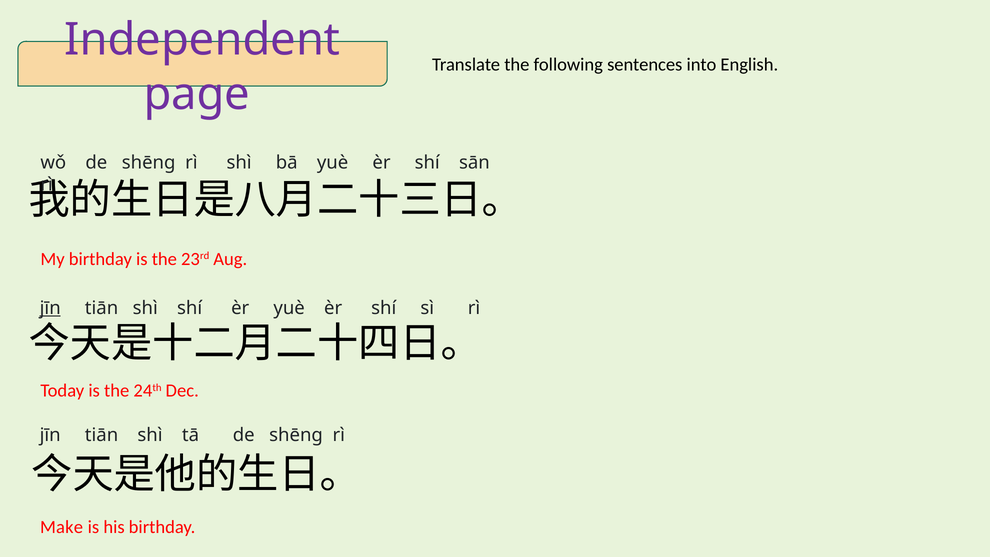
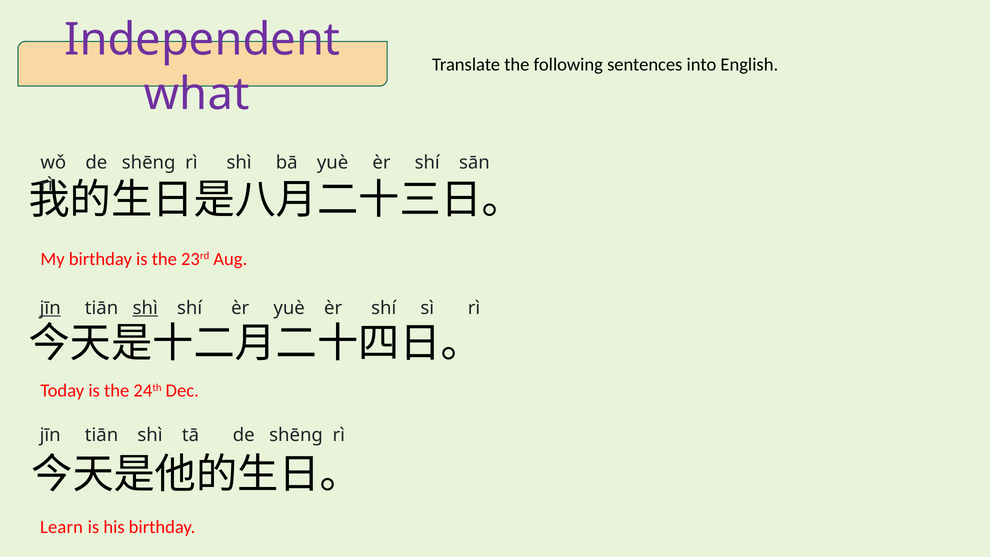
page: page -> what (197, 94)
shì underline: none -> present (145, 308)
Make: Make -> Learn (62, 527)
